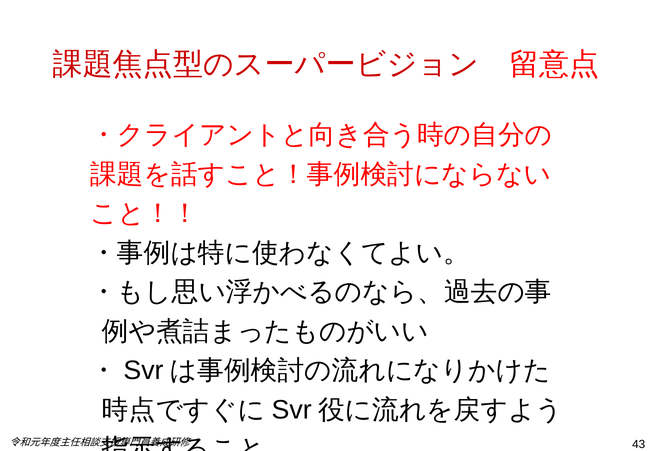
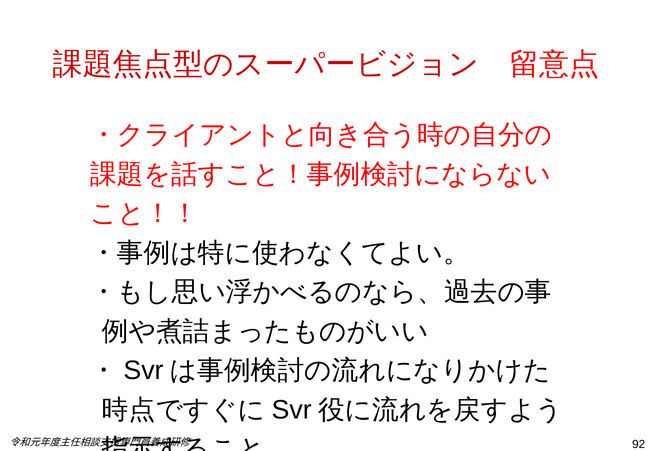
43: 43 -> 92 (639, 445)
